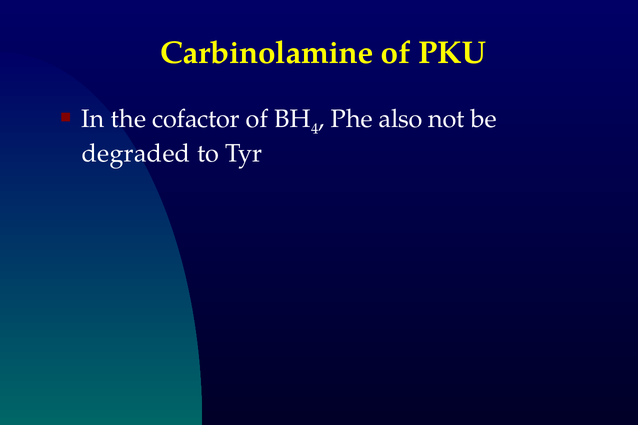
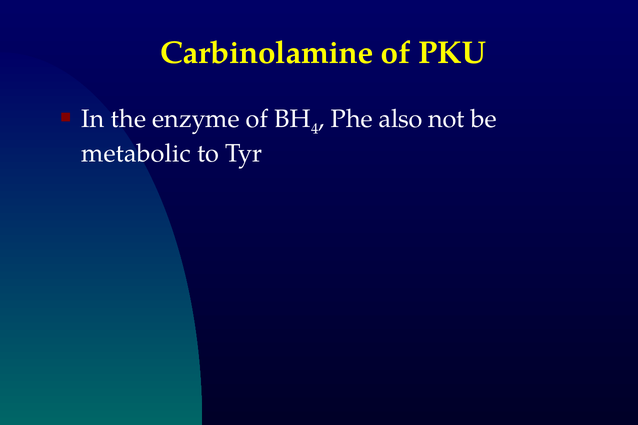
cofactor: cofactor -> enzyme (196, 119)
degraded: degraded -> metabolic (136, 153)
